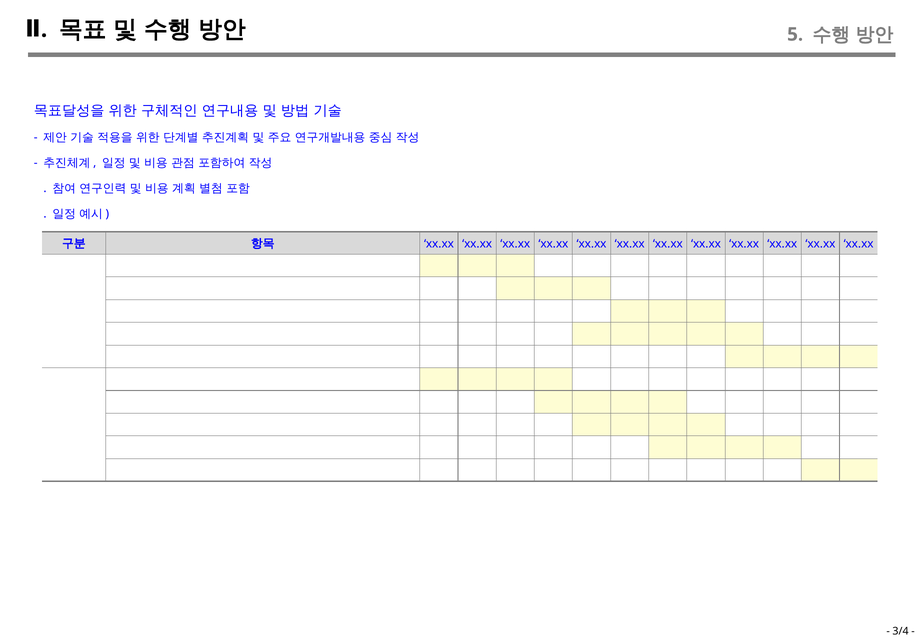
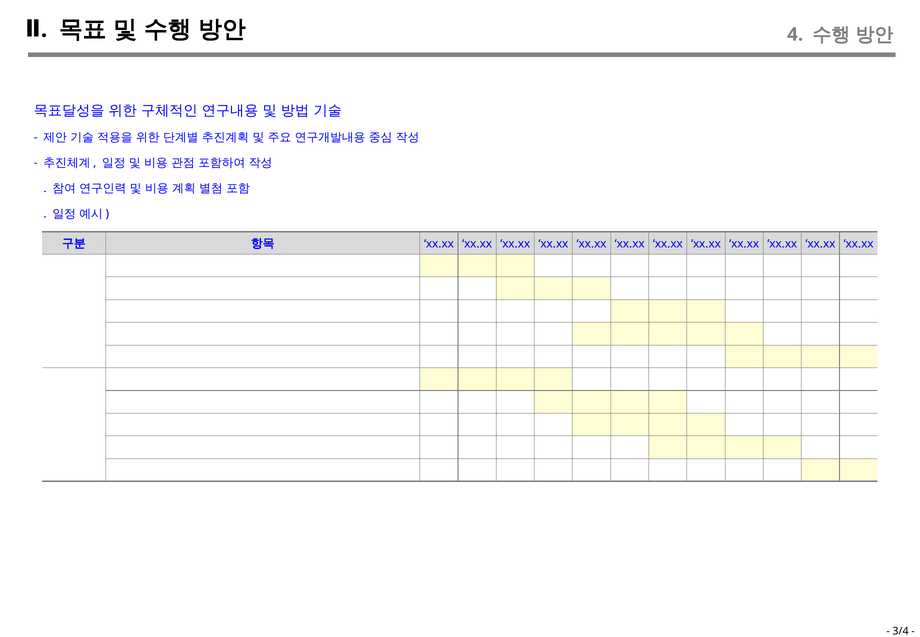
5: 5 -> 4 (795, 34)
